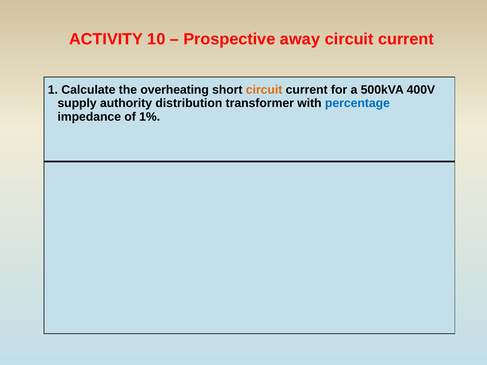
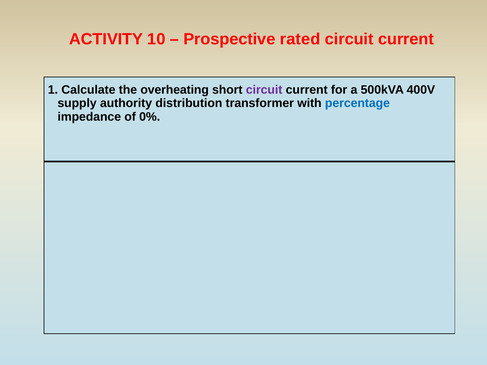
away: away -> rated (300, 39)
circuit colour: orange -> purple (264, 90)
1%: 1% -> 0% (150, 117)
